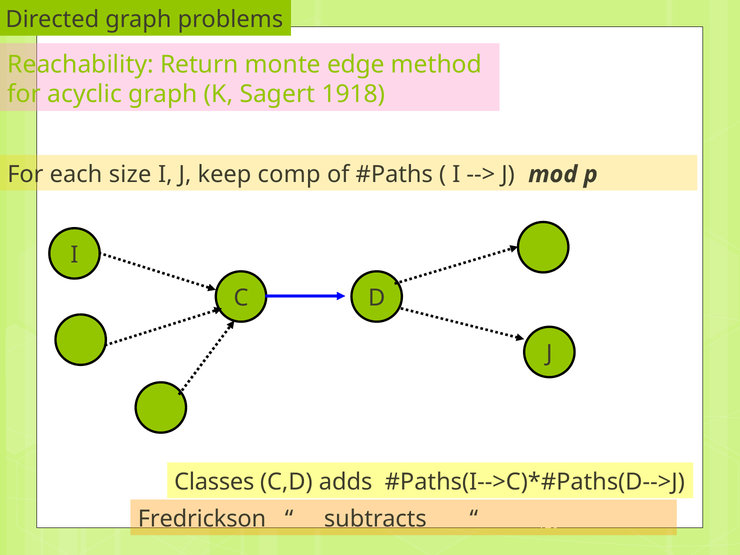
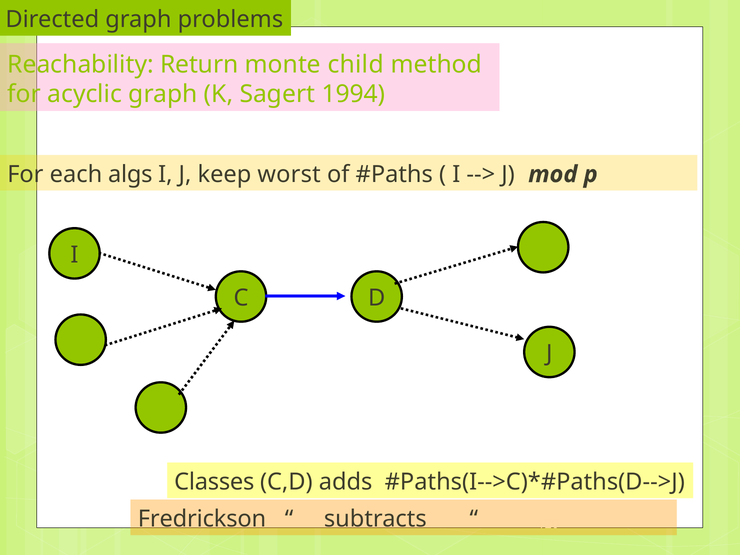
edge: edge -> child (356, 65)
1918: 1918 -> 1994 (353, 94)
size: size -> algs (130, 174)
comp: comp -> worst (289, 174)
